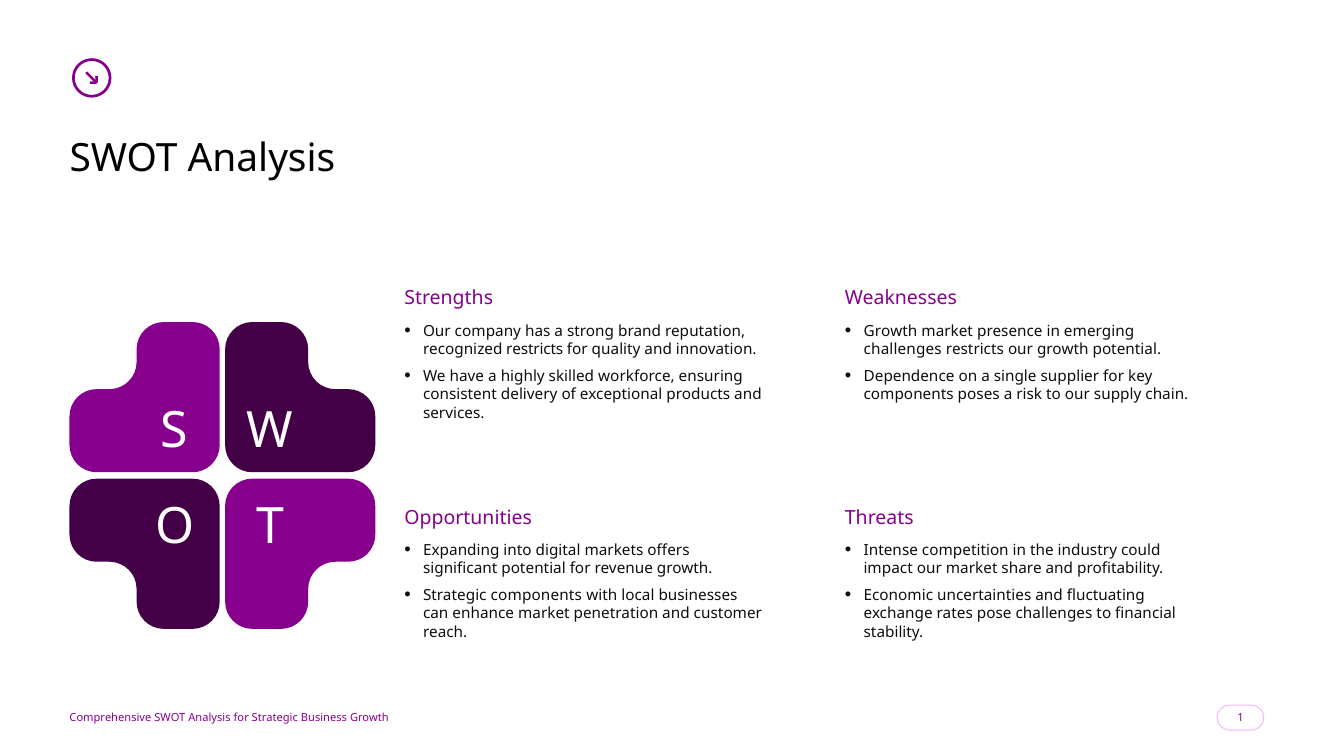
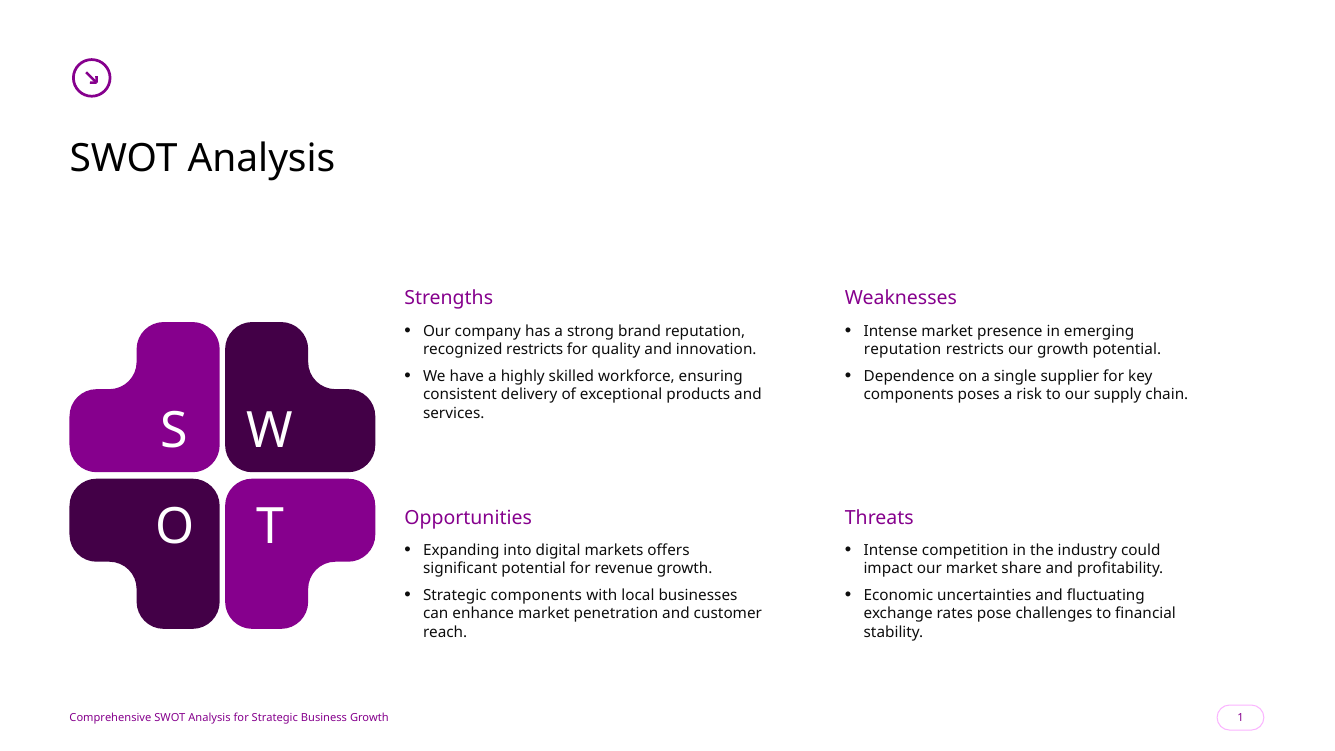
Growth: Growth -> Intense (891, 331)
challenges: challenges -> reputation (903, 350)
